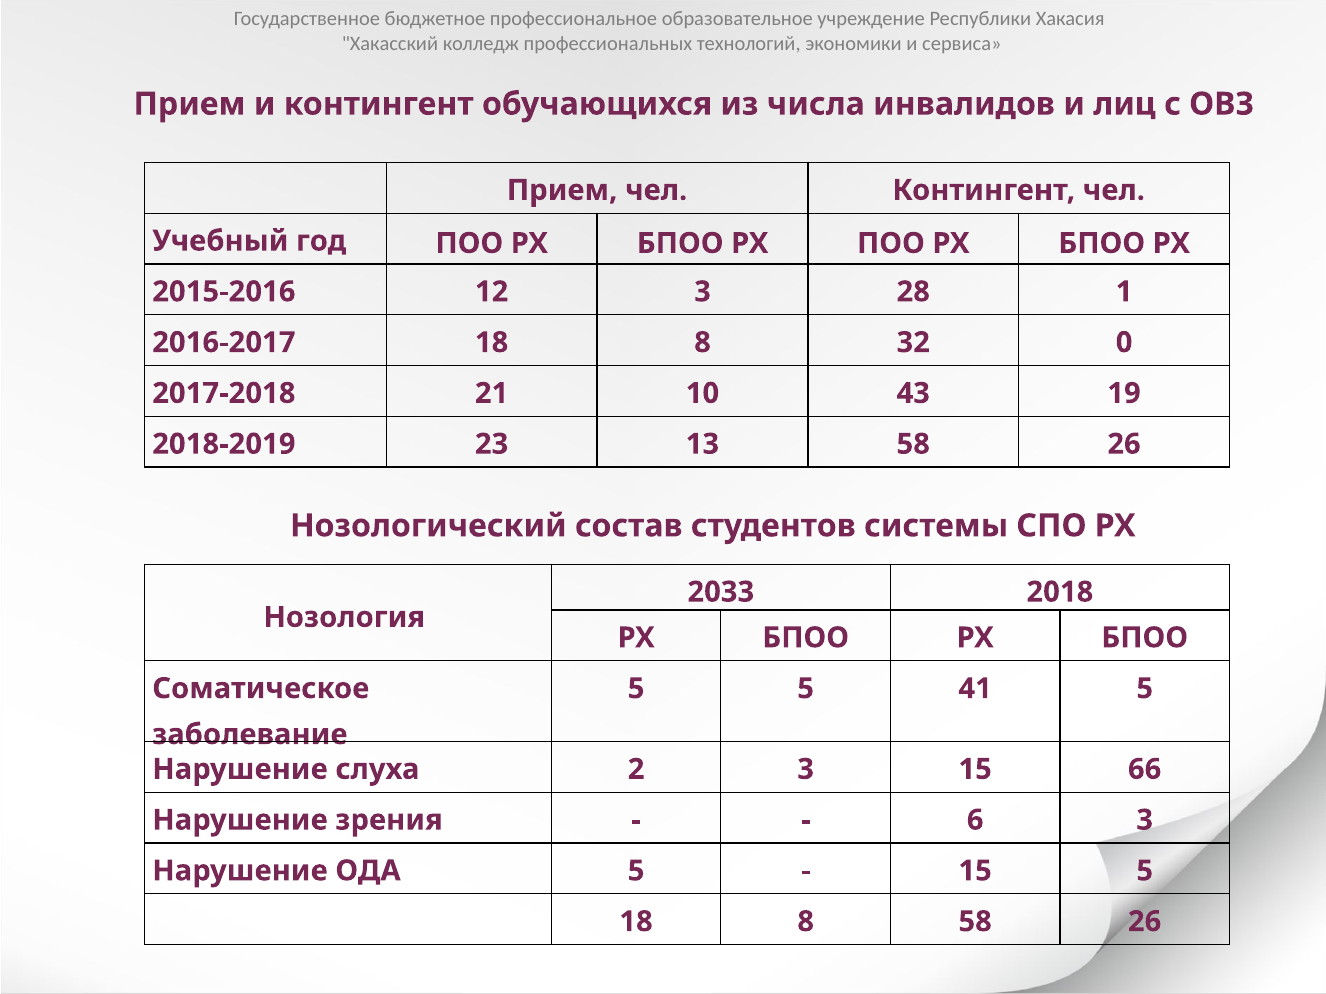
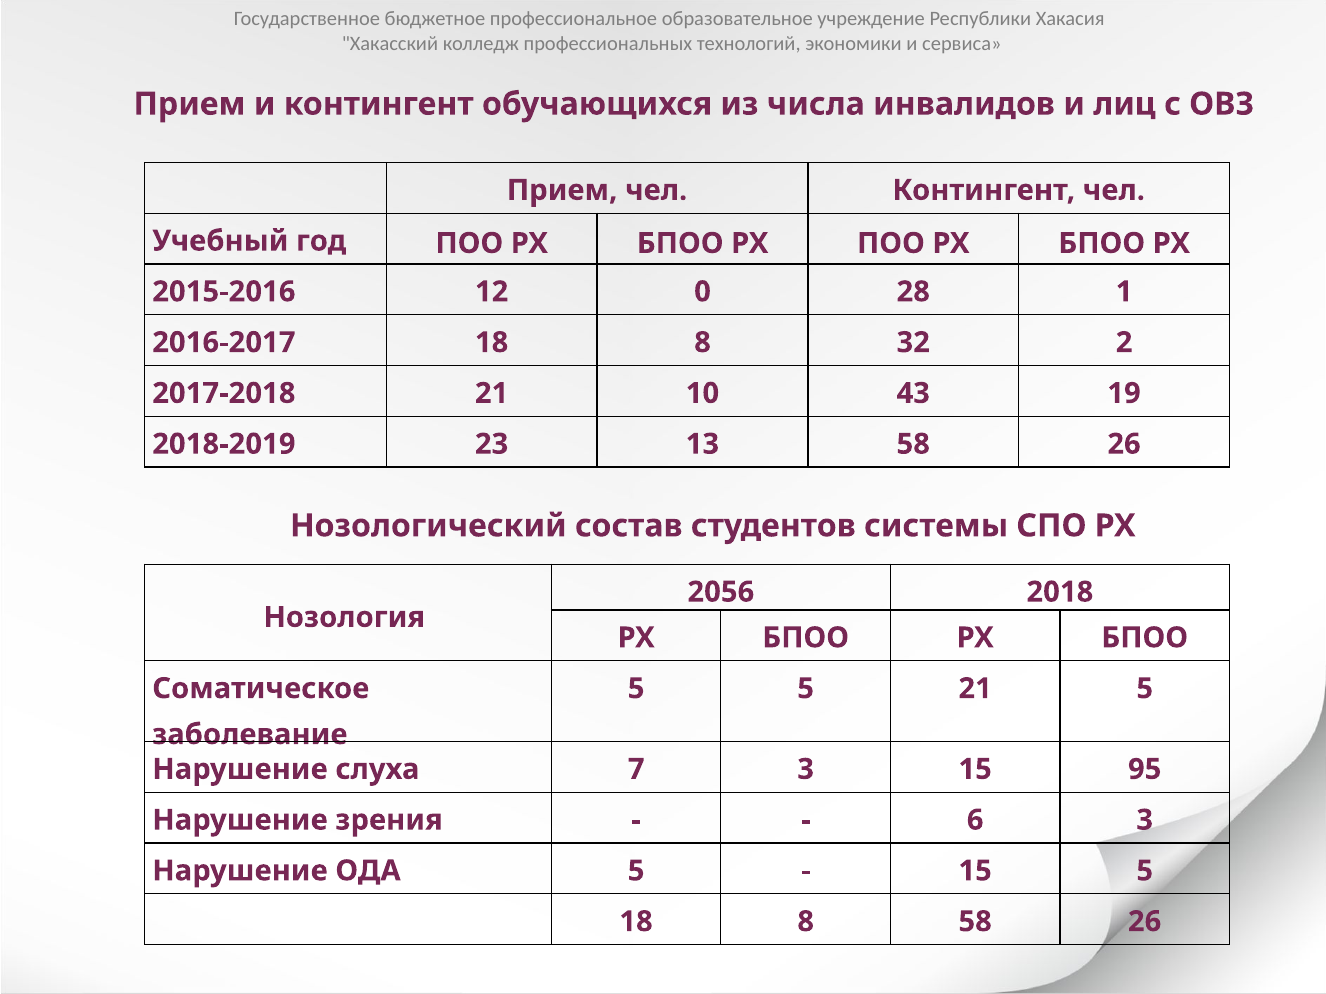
12 3: 3 -> 0 (703, 292)
0: 0 -> 2 (1124, 343)
2033: 2033 -> 2056 (721, 592)
5 41: 41 -> 21 (975, 689)
2: 2 -> 7 (636, 770)
66: 66 -> 95 (1145, 770)
